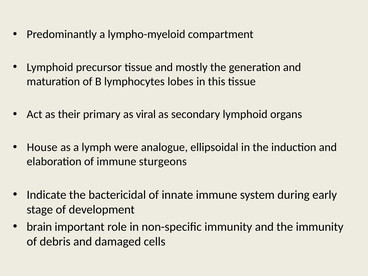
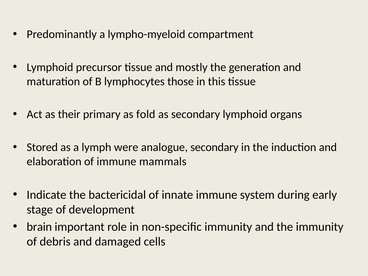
lobes: lobes -> those (181, 81)
viral: viral -> fold (146, 114)
House: House -> Stored (42, 147)
analogue ellipsoidal: ellipsoidal -> secondary (214, 147)
sturgeons: sturgeons -> mammals (163, 161)
